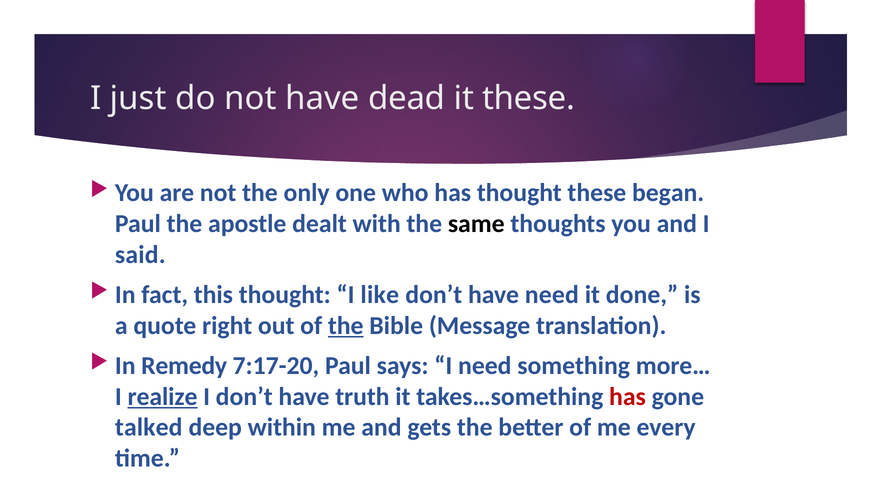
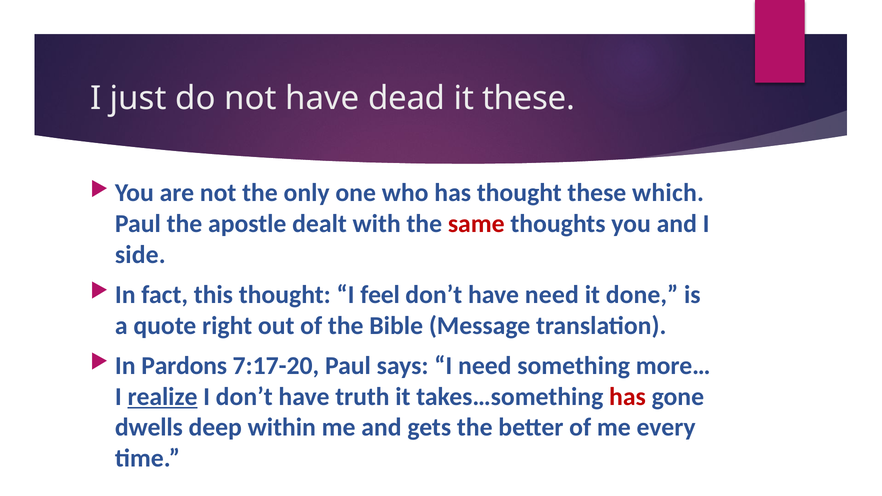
began: began -> which (668, 193)
same colour: black -> red (476, 224)
said: said -> side (140, 255)
like: like -> feel (380, 295)
the underline: present -> none (346, 326)
Remedy: Remedy -> Pardons (184, 366)
talked: talked -> dwells (149, 428)
